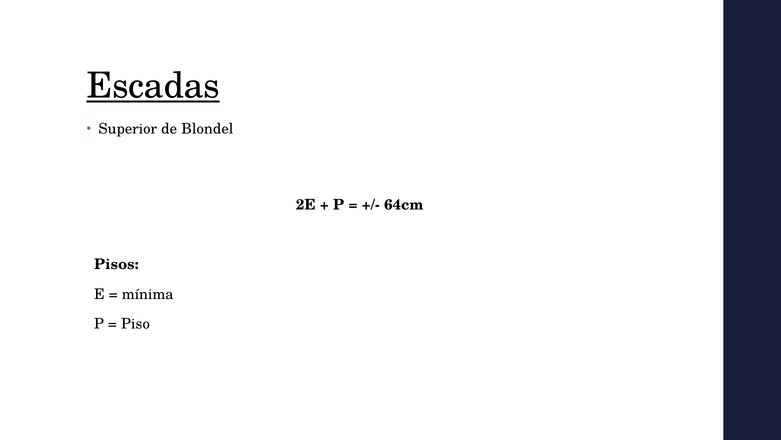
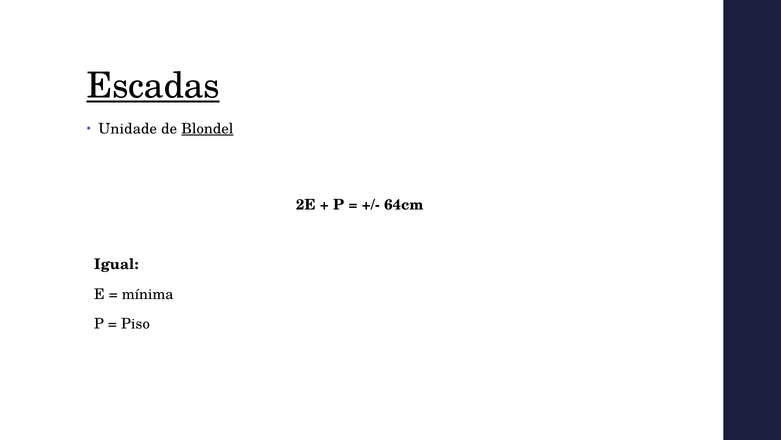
Superior: Superior -> Unidade (128, 129)
Blondel underline: none -> present (207, 129)
Pisos: Pisos -> Igual (116, 264)
